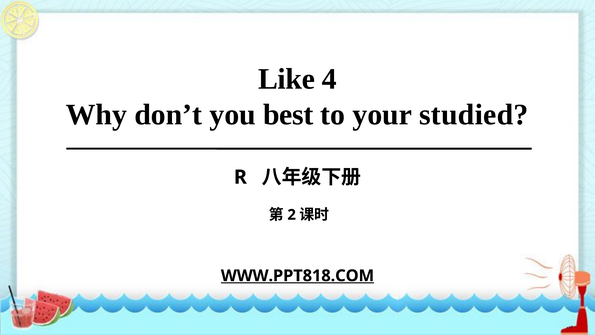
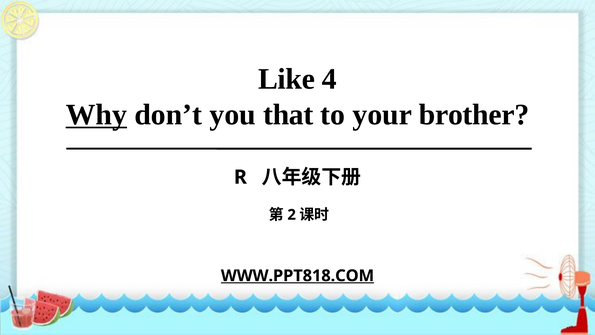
Why underline: none -> present (96, 115)
best: best -> that (288, 115)
studied: studied -> brother (474, 115)
